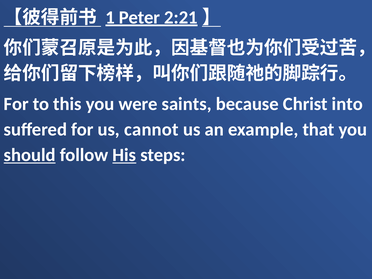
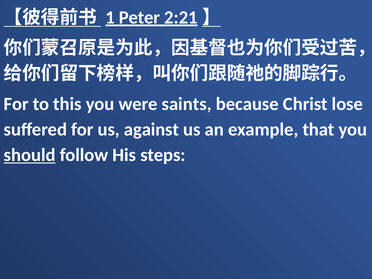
into: into -> lose (347, 104)
cannot: cannot -> against (151, 130)
His underline: present -> none (124, 155)
